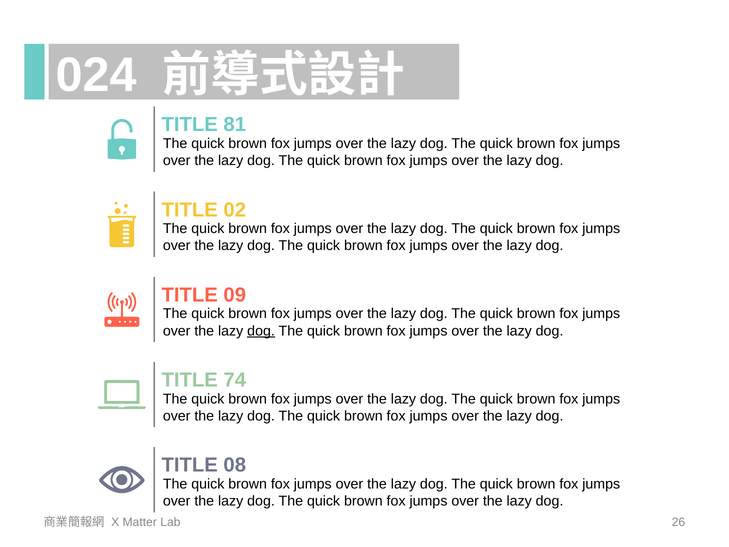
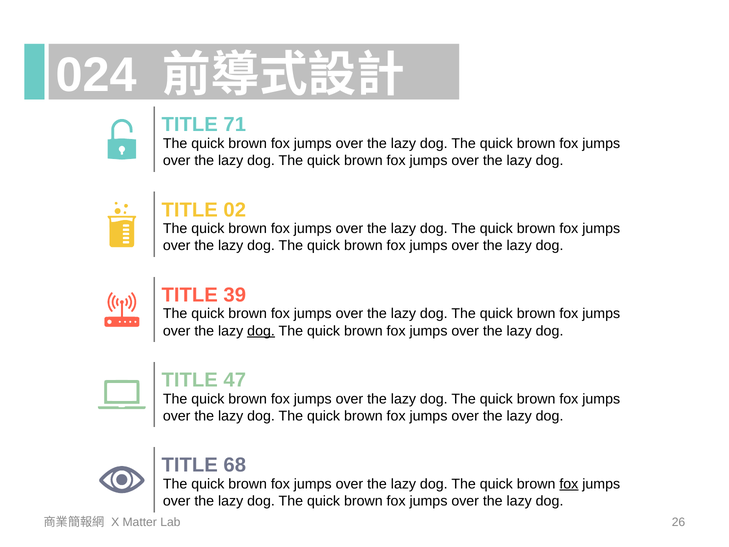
81: 81 -> 71 (235, 125)
09: 09 -> 39 (235, 295)
74: 74 -> 47 (235, 380)
08: 08 -> 68 (235, 465)
fox underline: none -> present (569, 484)
